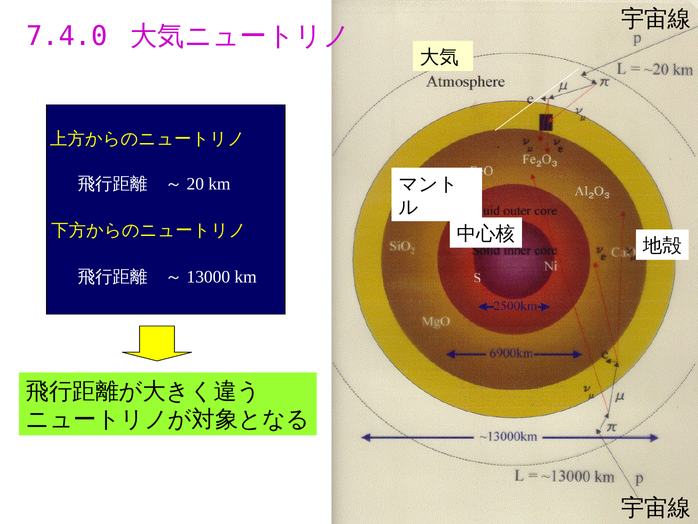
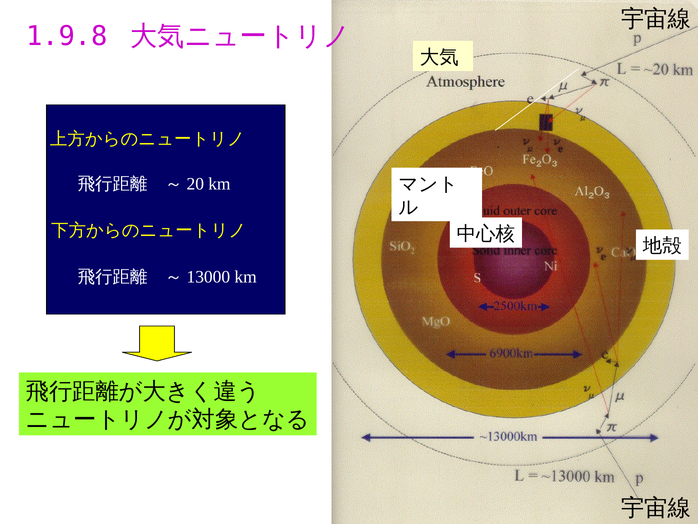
7.4.0: 7.4.0 -> 1.9.8 (67, 36)
